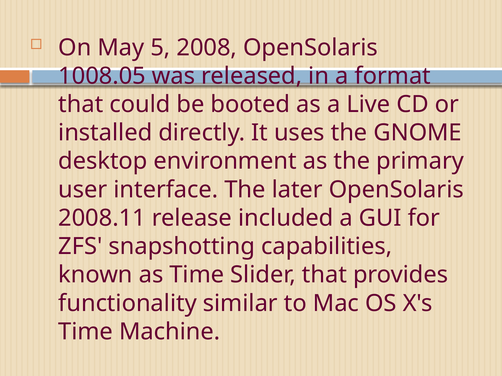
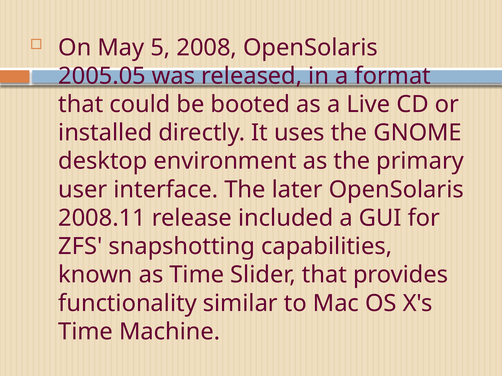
1008.05: 1008.05 -> 2005.05 (102, 76)
